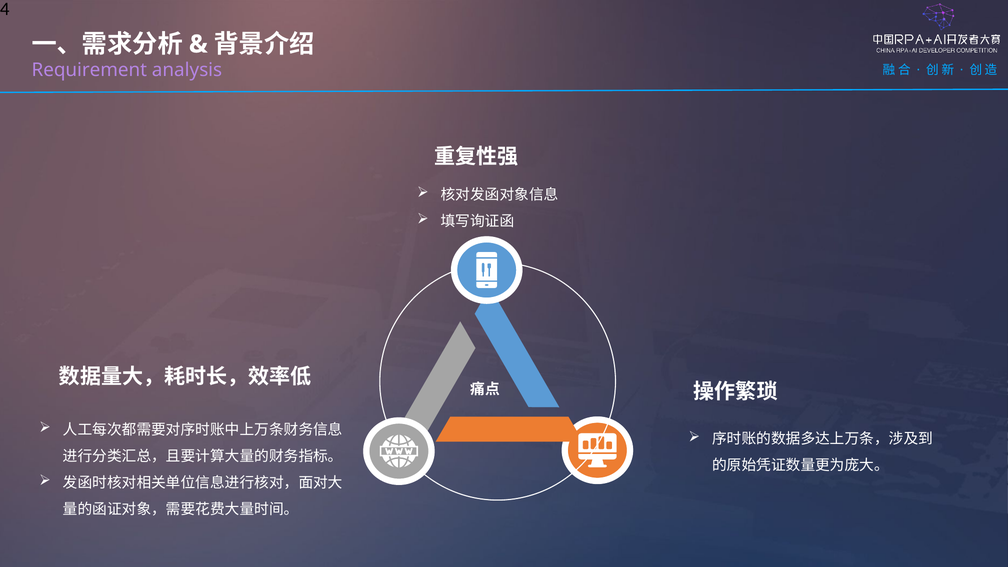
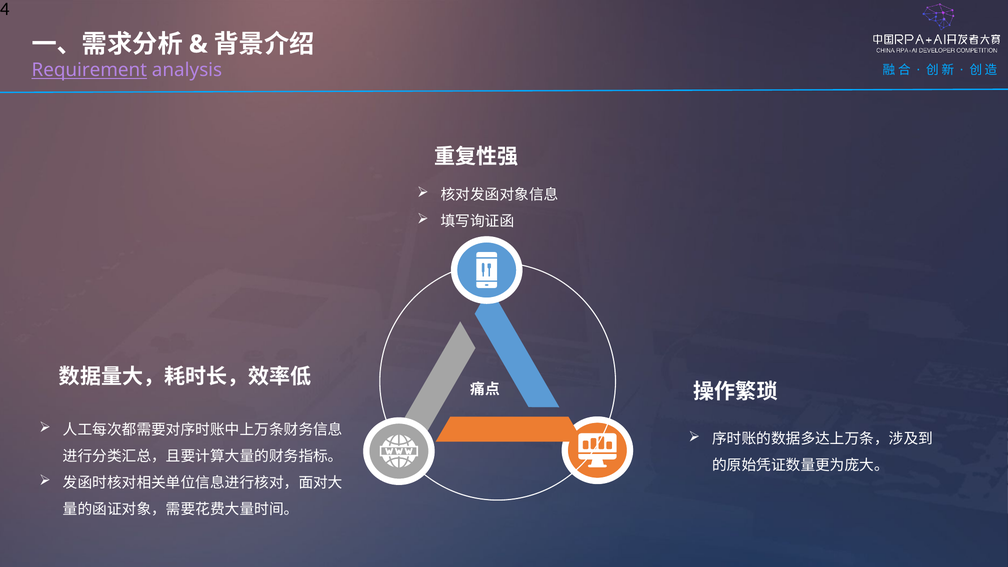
Requirement underline: none -> present (89, 70)
